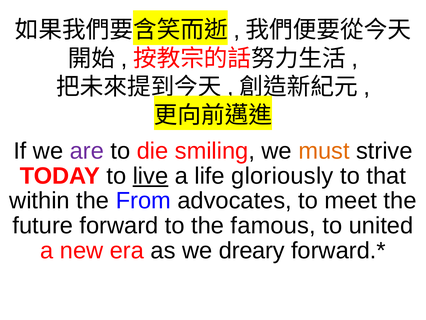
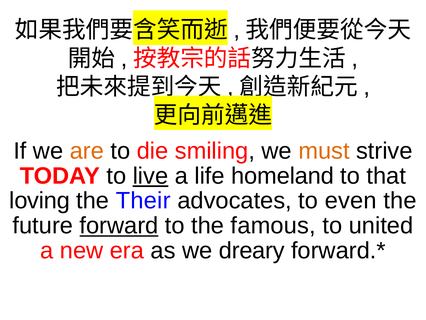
are colour: purple -> orange (87, 151)
gloriously: gloriously -> homeland (283, 176)
within: within -> loving (40, 201)
From: From -> Their (143, 201)
meet: meet -> even (351, 201)
forward underline: none -> present (119, 225)
